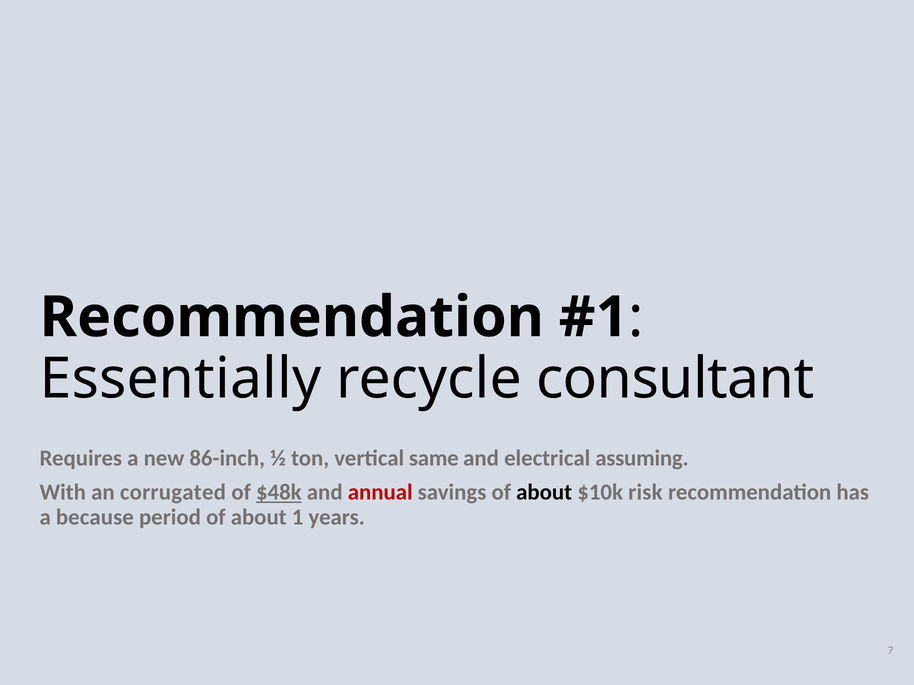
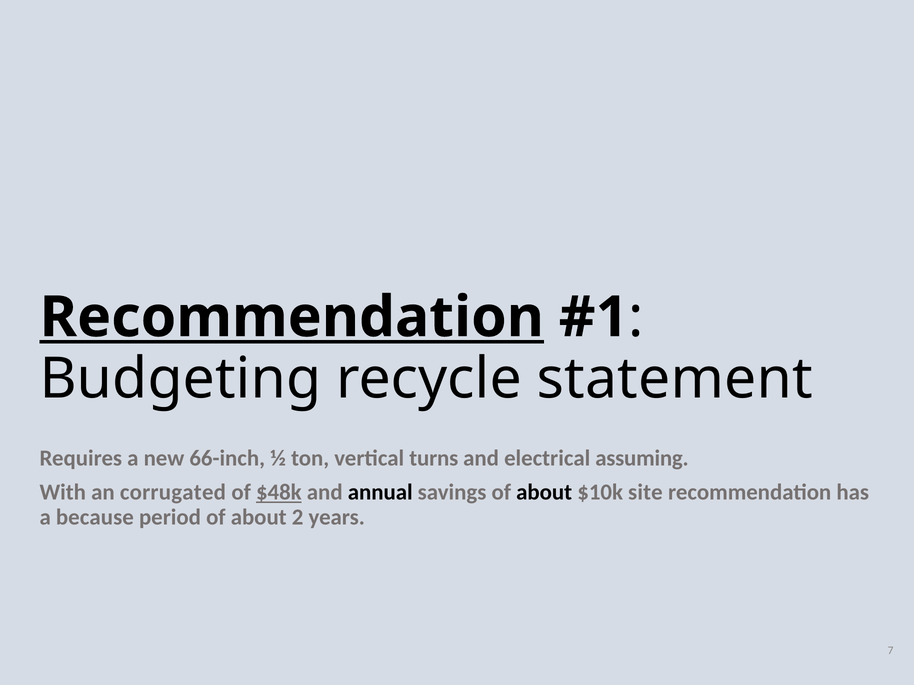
Recommendation underline: none -> present (292, 318)
Essentially: Essentially -> Budgeting (180, 379)
consultant: consultant -> statement (675, 379)
86-inch: 86-inch -> 66-inch (227, 459)
same: same -> turns (434, 459)
annual colour: red -> black (380, 493)
risk: risk -> site (645, 493)
1: 1 -> 2 (298, 517)
